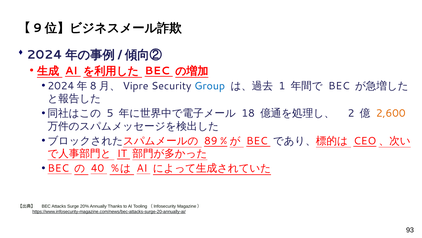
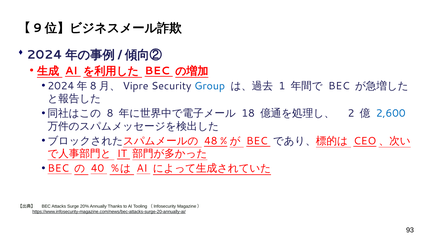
5: 5 -> 8 (110, 113)
2,600 colour: orange -> blue (391, 113)
89: 89 -> 48 (211, 141)
